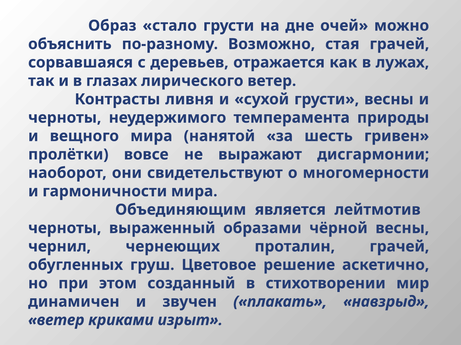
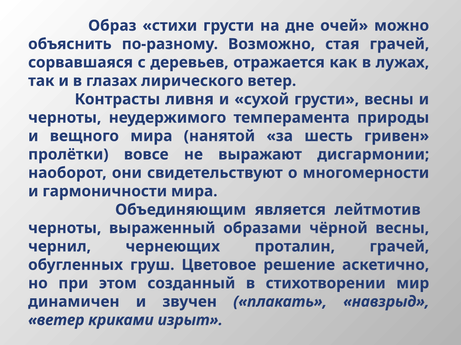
стало: стало -> стихи (170, 26)
